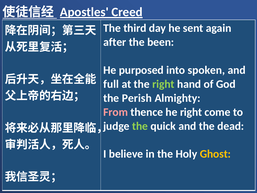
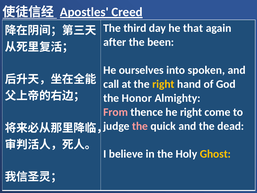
sent: sent -> that (193, 28)
purposed: purposed -> ourselves (141, 70)
full: full -> call (111, 84)
right colour: light green -> yellow (163, 84)
Perish: Perish -> Honor (137, 98)
the colour: light green -> pink (140, 126)
